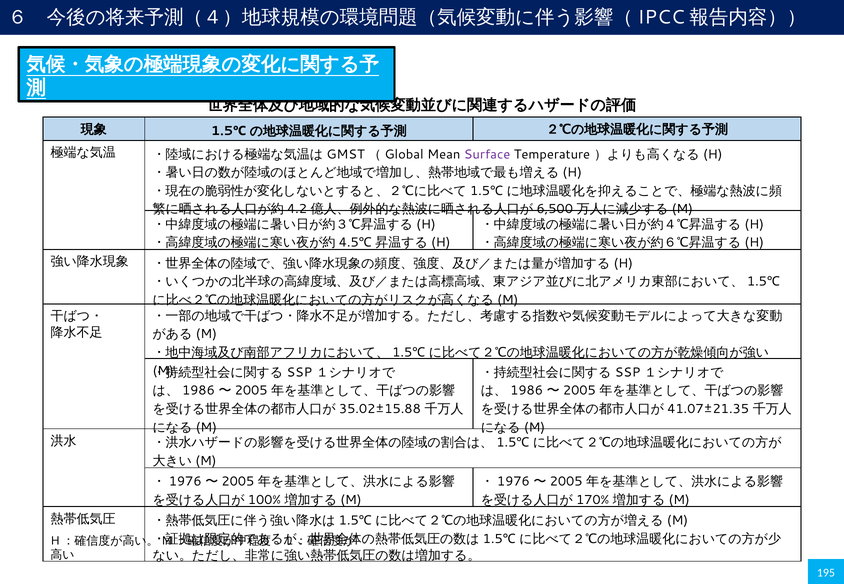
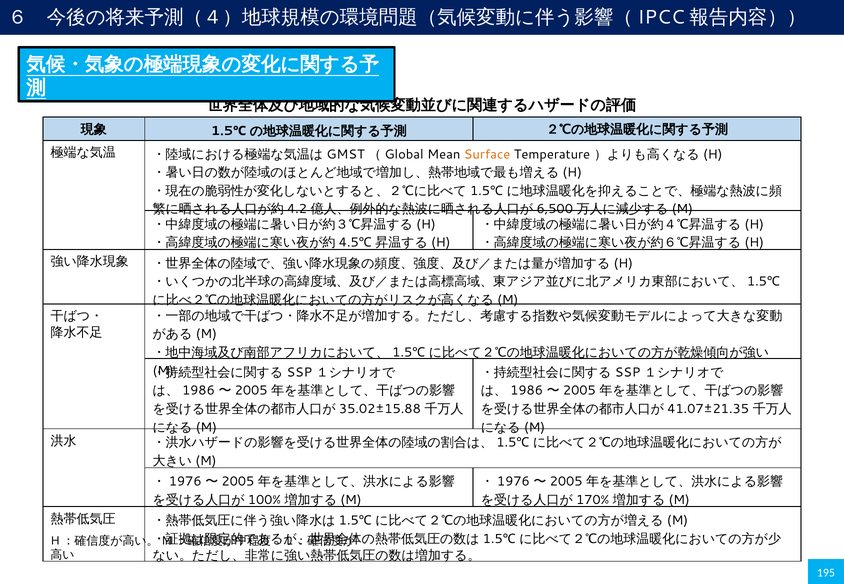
Surface colour: purple -> orange (487, 154)
